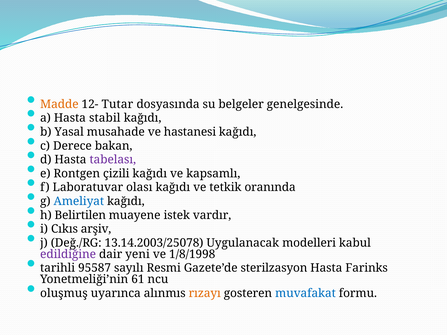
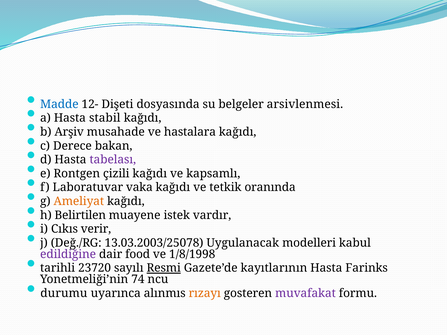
Madde colour: orange -> blue (59, 104)
Tutar: Tutar -> Dişeti (117, 104)
genelgesinde: genelgesinde -> arsivlenmesi (305, 104)
Yasal: Yasal -> Arşiv (69, 132)
hastanesi: hastanesi -> hastalara (190, 132)
olası: olası -> vaka (139, 188)
Ameliyat colour: blue -> orange (79, 201)
arşiv: arşiv -> verir (96, 229)
13.14.2003/25078: 13.14.2003/25078 -> 13.03.2003/25078 (154, 243)
yeni: yeni -> food (138, 254)
95587: 95587 -> 23720 (95, 268)
Resmi underline: none -> present (164, 268)
sterilzasyon: sterilzasyon -> kayıtlarının (274, 268)
61: 61 -> 74 (138, 280)
oluşmuş: oluşmuş -> durumu (64, 293)
muvafakat colour: blue -> purple (305, 293)
